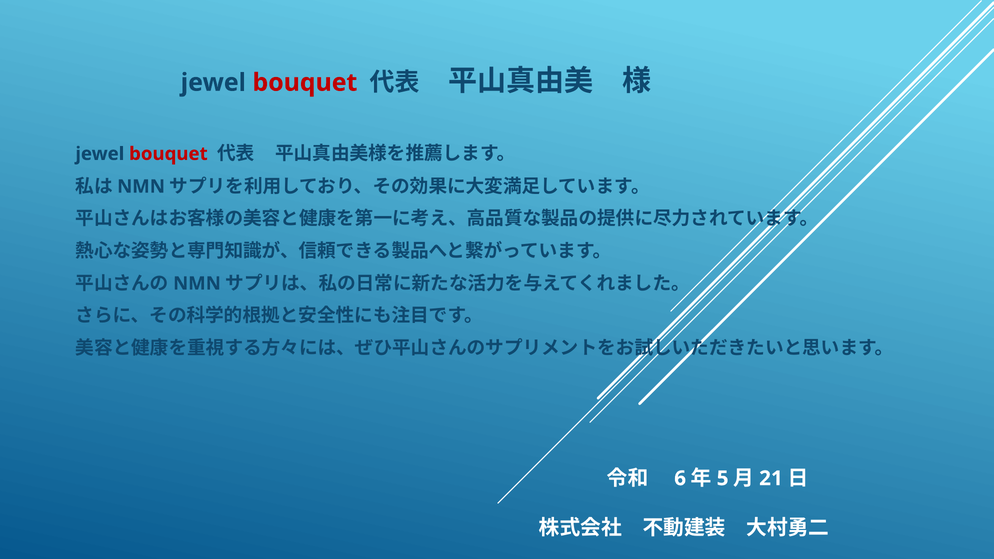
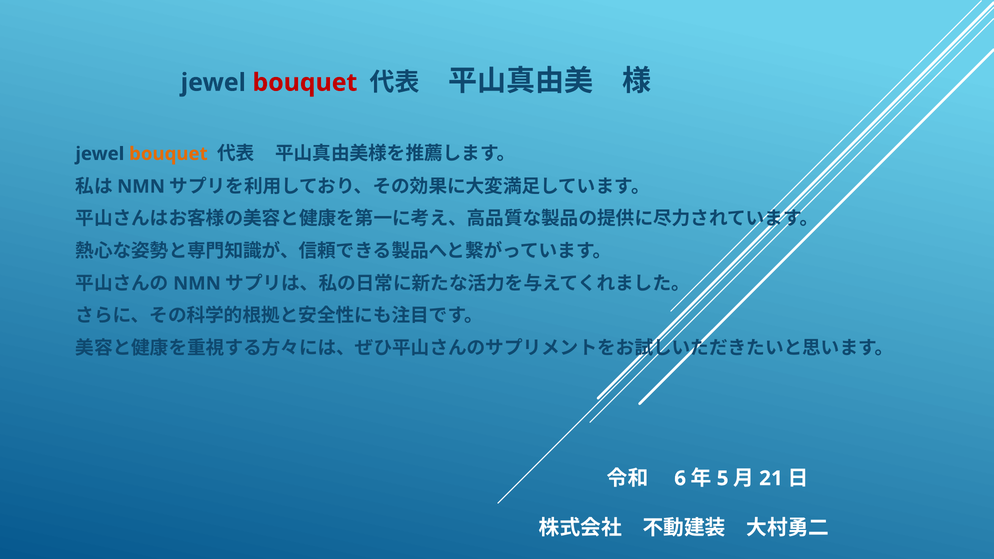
bouquet colour: red -> orange (168, 154)
